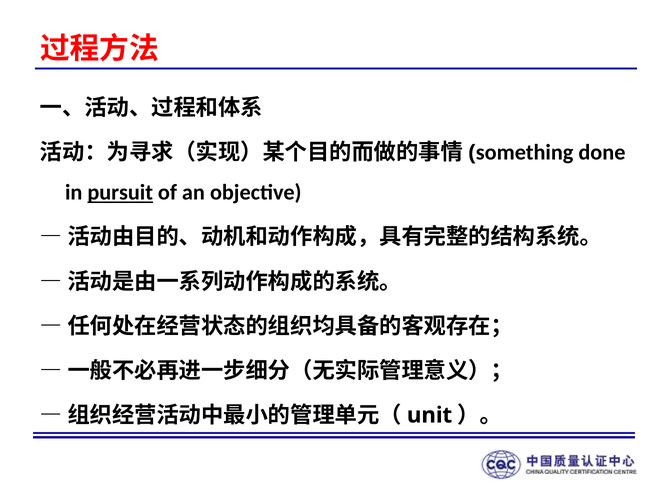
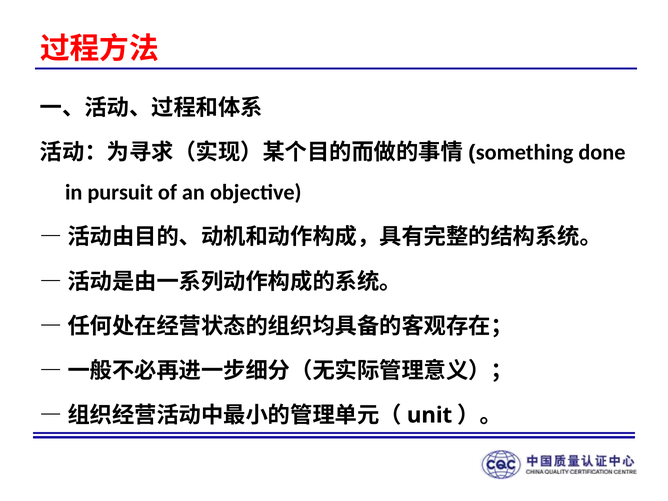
pursuit underline: present -> none (120, 193)
